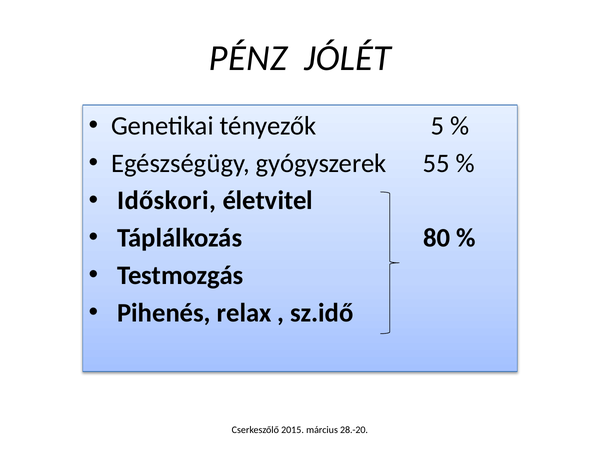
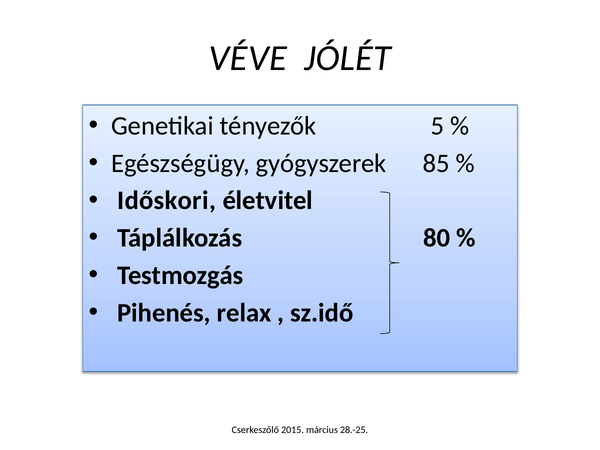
PÉNZ: PÉNZ -> VÉVE (248, 58)
55: 55 -> 85 (436, 163)
28.-20: 28.-20 -> 28.-25 (354, 430)
